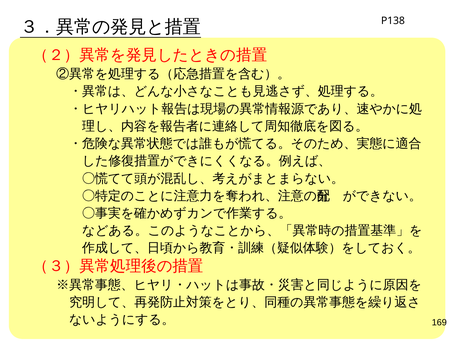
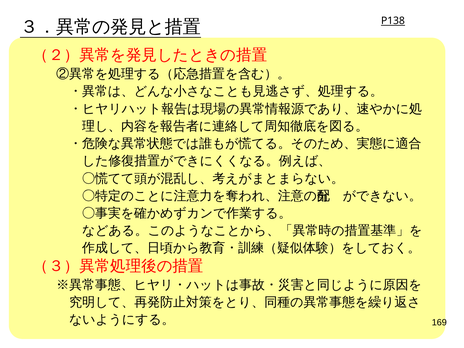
P138 underline: none -> present (393, 21)
